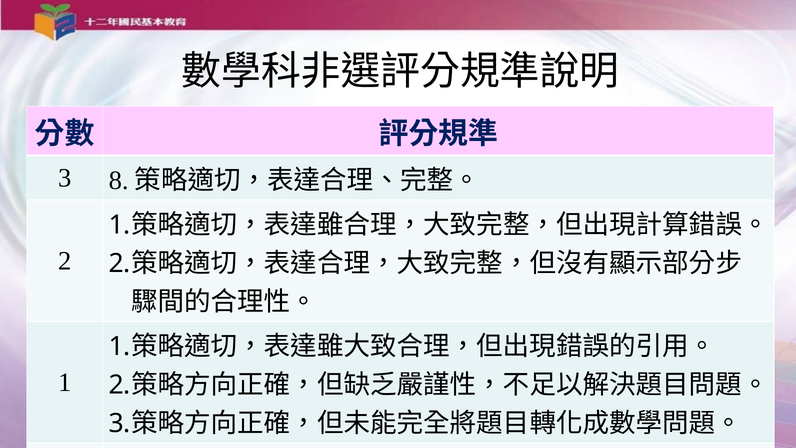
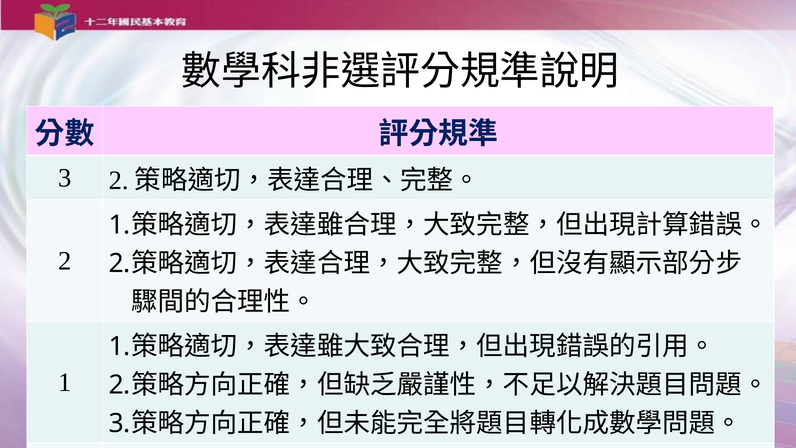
3 8: 8 -> 2 (119, 180)
